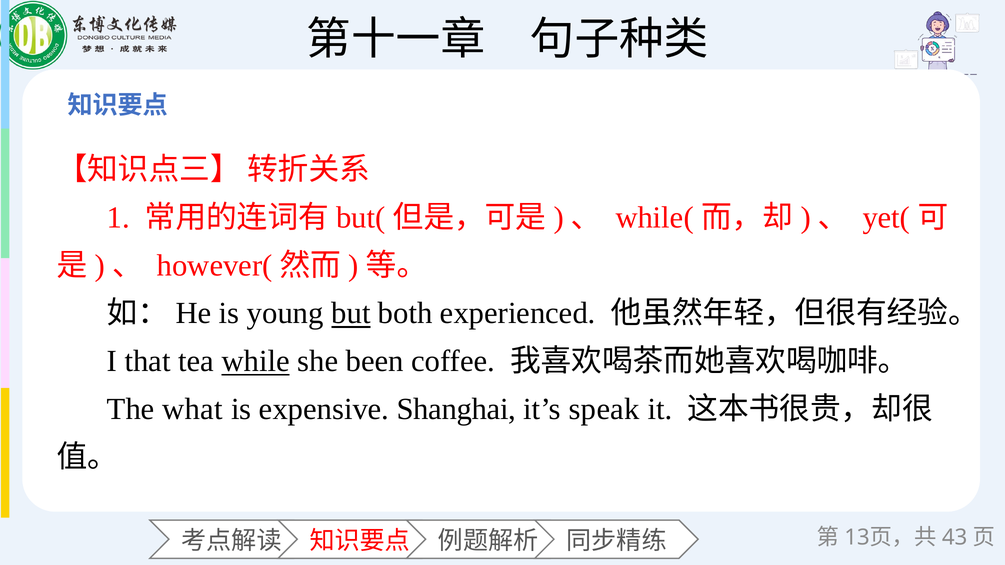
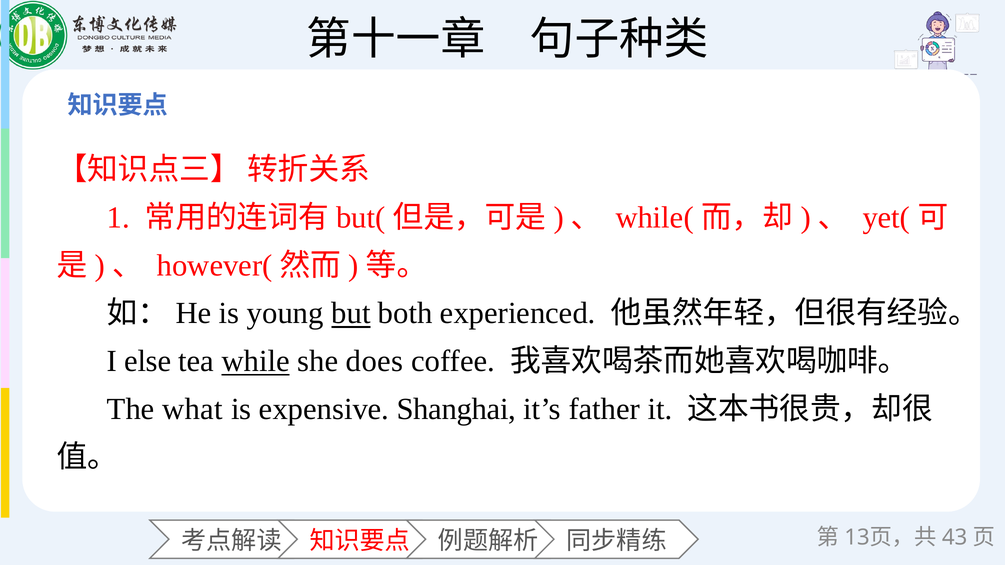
that: that -> else (148, 361)
been: been -> does (374, 361)
speak: speak -> father (604, 409)
